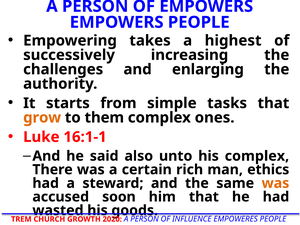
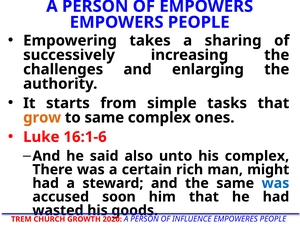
highest: highest -> sharing (233, 41)
to them: them -> same (104, 118)
16:1-1: 16:1-1 -> 16:1-6 (85, 137)
ethics: ethics -> might (268, 170)
was colour: orange -> blue (275, 183)
